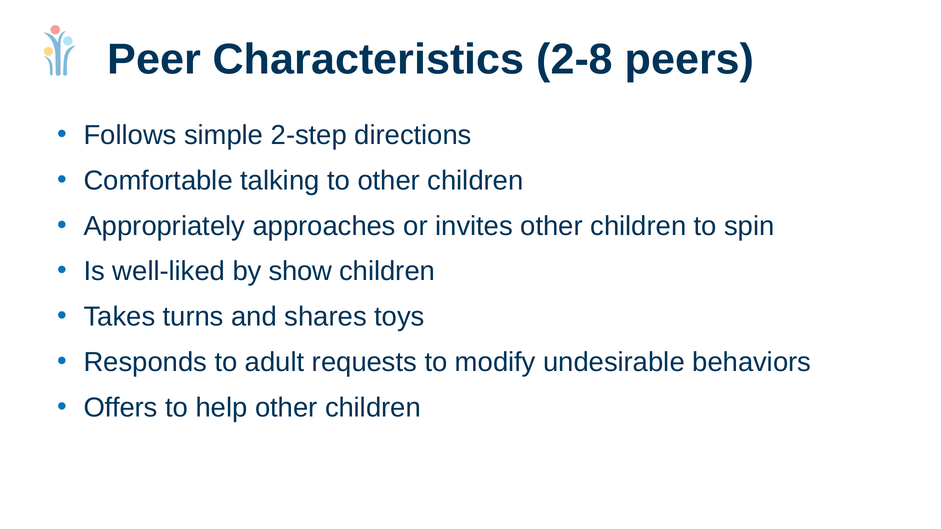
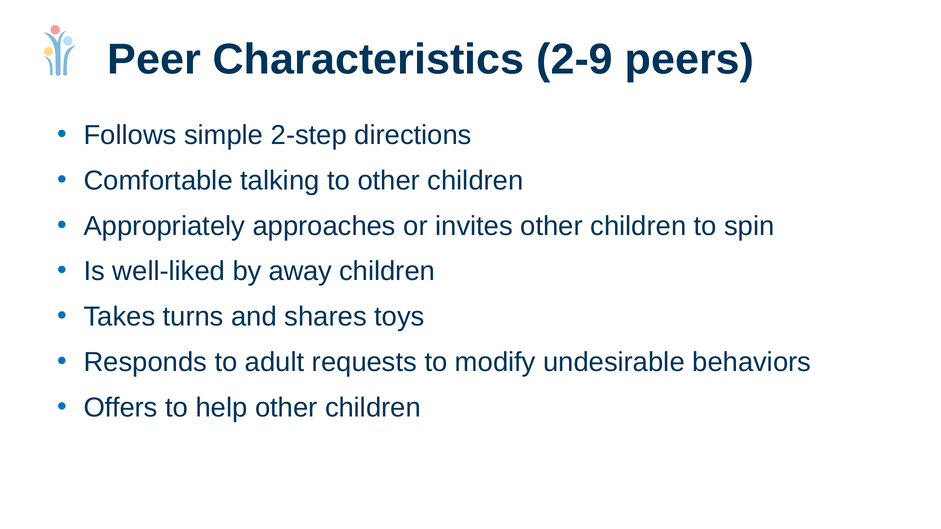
2-8: 2-8 -> 2-9 (575, 59)
show: show -> away (301, 272)
